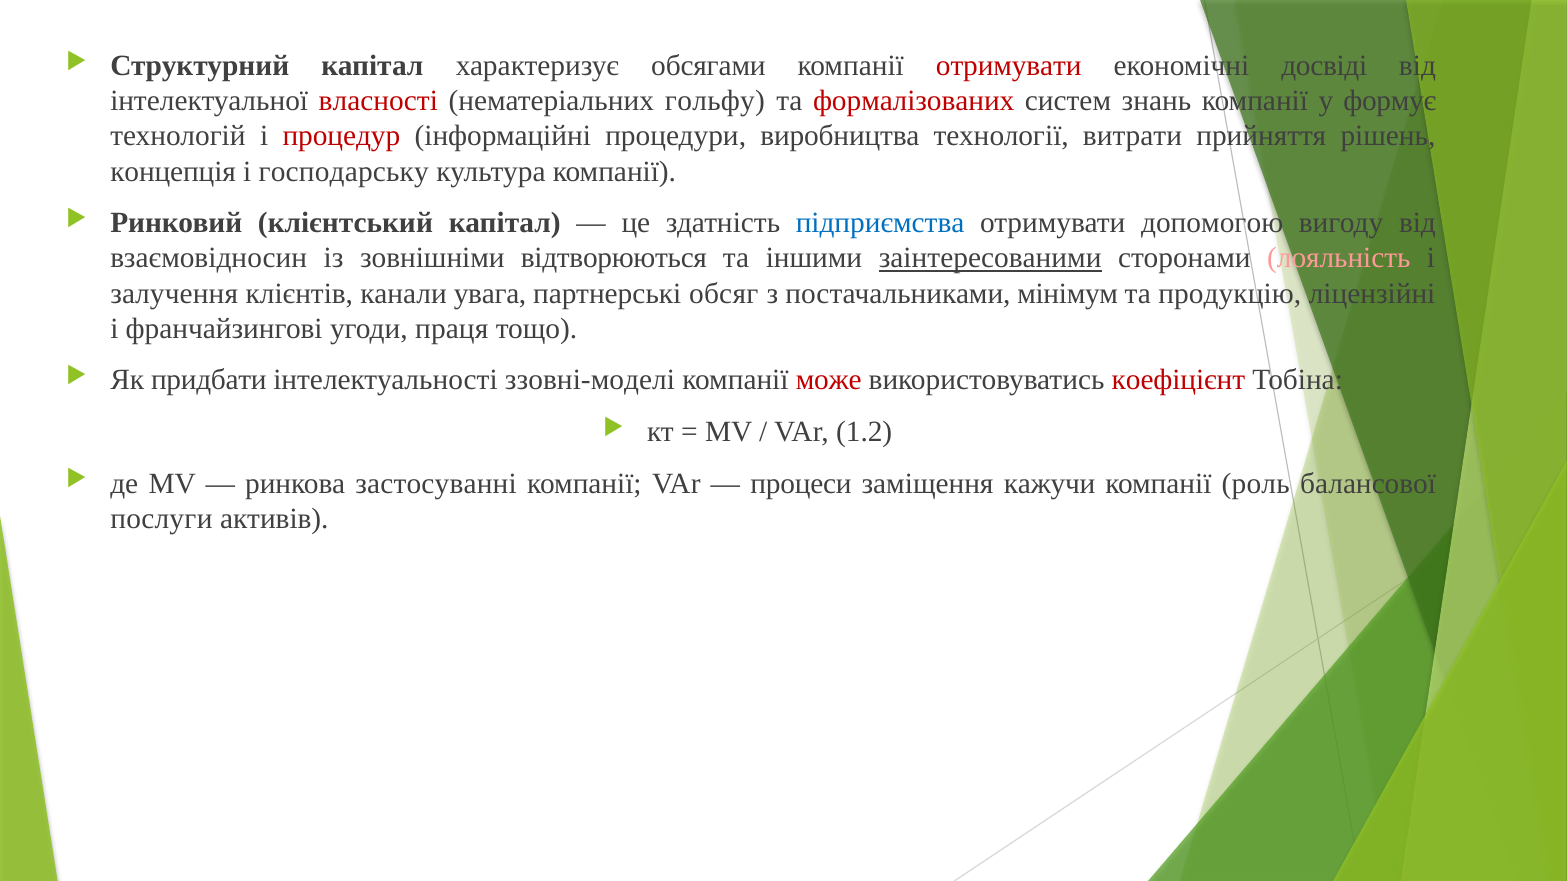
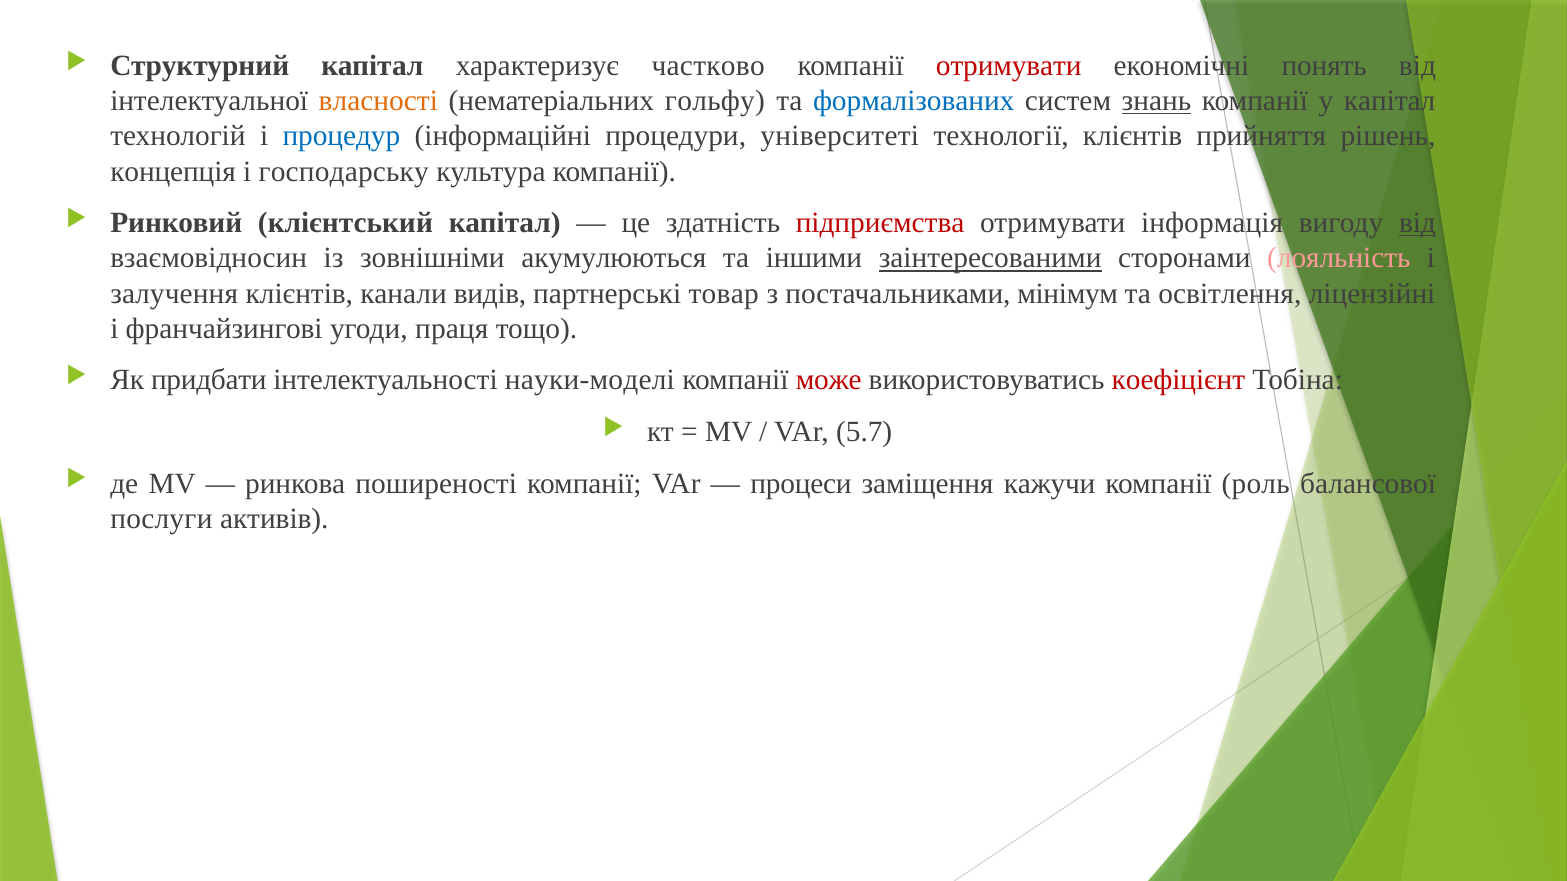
обсягами: обсягами -> частково (708, 66)
досвіді: досвіді -> понять (1324, 66)
власності colour: red -> orange (378, 101)
формалізованих colour: red -> blue (914, 101)
знань underline: none -> present (1156, 101)
у формує: формує -> капітал (1390, 101)
процедур colour: red -> blue (341, 136)
виробництва: виробництва -> університеті (840, 136)
технології витрати: витрати -> клієнтів (1133, 136)
підприємства colour: blue -> red (880, 223)
допомогою: допомогою -> інформація (1212, 223)
від underline: none -> present (1417, 223)
відтворюються: відтворюються -> акумулюються (614, 258)
увага: увага -> видів (490, 294)
обсяг: обсяг -> товар (724, 294)
продукцію: продукцію -> освітлення (1230, 294)
ззовні-моделі: ззовні-моделі -> науки-моделі (590, 380)
1.2: 1.2 -> 5.7 (864, 432)
застосуванні: застосуванні -> поширеності (436, 484)
